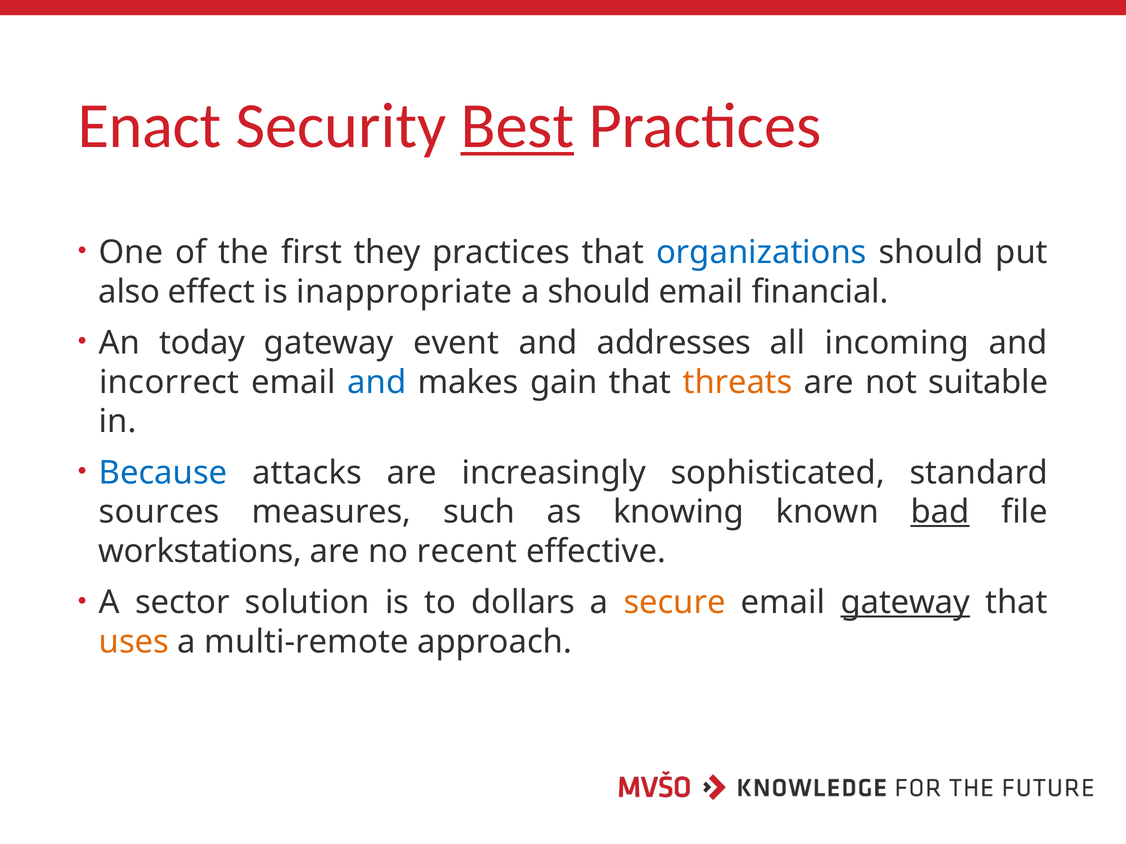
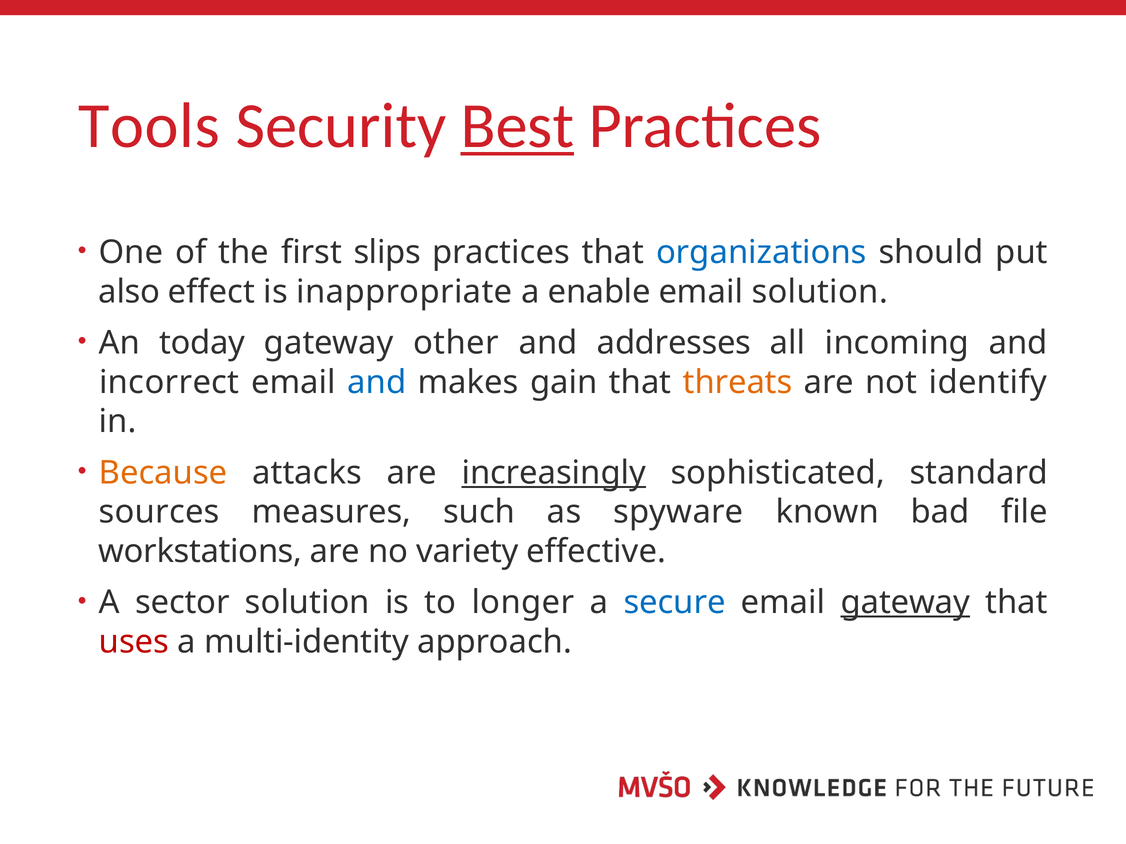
Enact: Enact -> Tools (149, 126)
they: they -> slips (387, 252)
a should: should -> enable (599, 292)
email financial: financial -> solution (820, 292)
event: event -> other (456, 343)
suitable: suitable -> identify (988, 382)
Because colour: blue -> orange (163, 473)
increasingly underline: none -> present (554, 473)
knowing: knowing -> spyware (678, 512)
bad underline: present -> none (940, 512)
recent: recent -> variety (467, 552)
dollars: dollars -> longer (523, 603)
secure colour: orange -> blue (675, 603)
uses colour: orange -> red (134, 642)
multi-remote: multi-remote -> multi-identity (307, 642)
